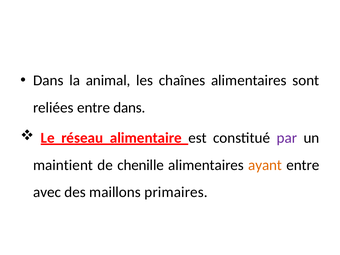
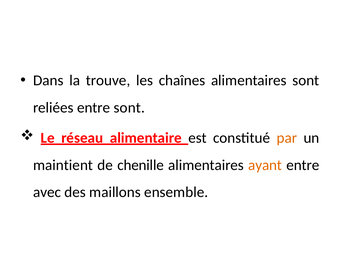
animal: animal -> trouve (108, 80)
entre dans: dans -> sont (129, 108)
par colour: purple -> orange (287, 138)
primaires: primaires -> ensemble (176, 192)
